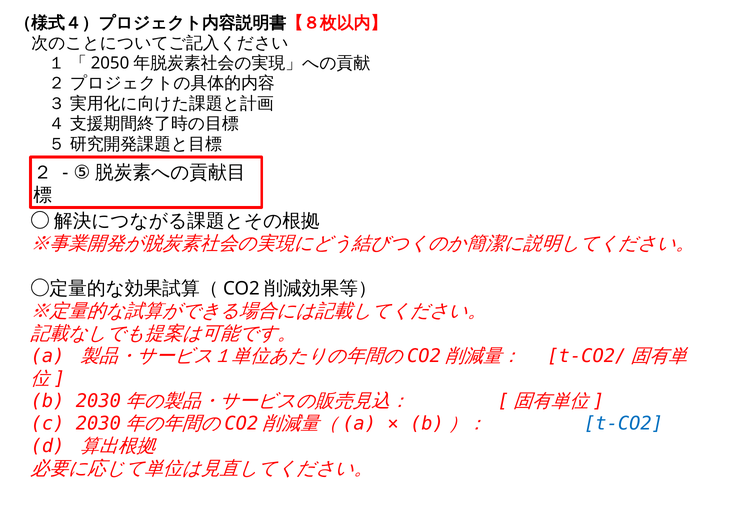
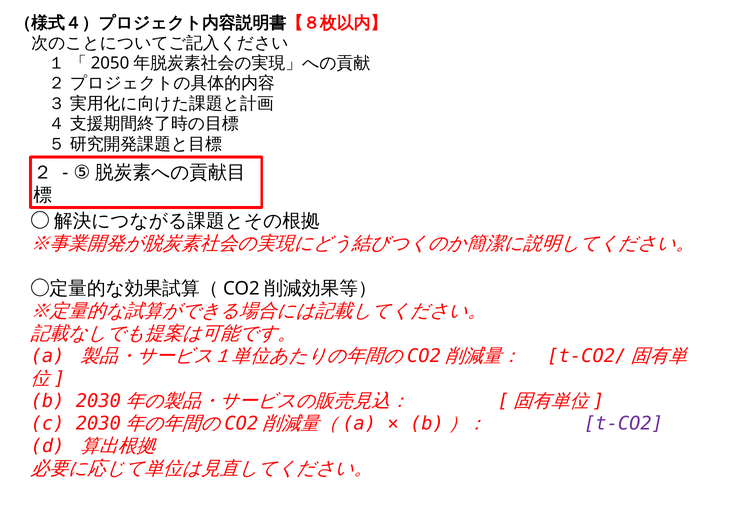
t-CO2 colour: blue -> purple (624, 423)
